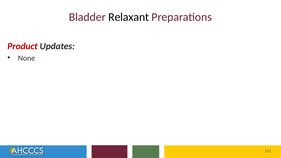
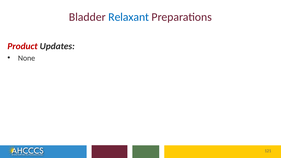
Relaxant colour: black -> blue (129, 17)
